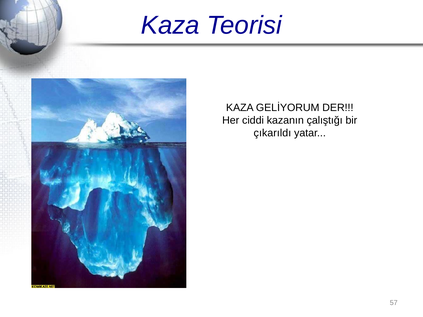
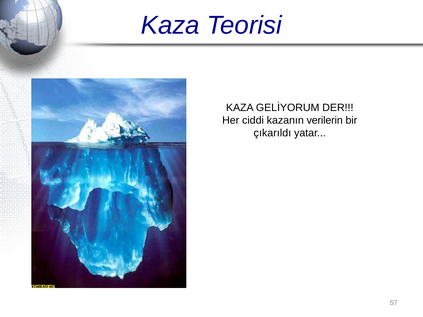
çalıştığı: çalıştığı -> verilerin (325, 121)
